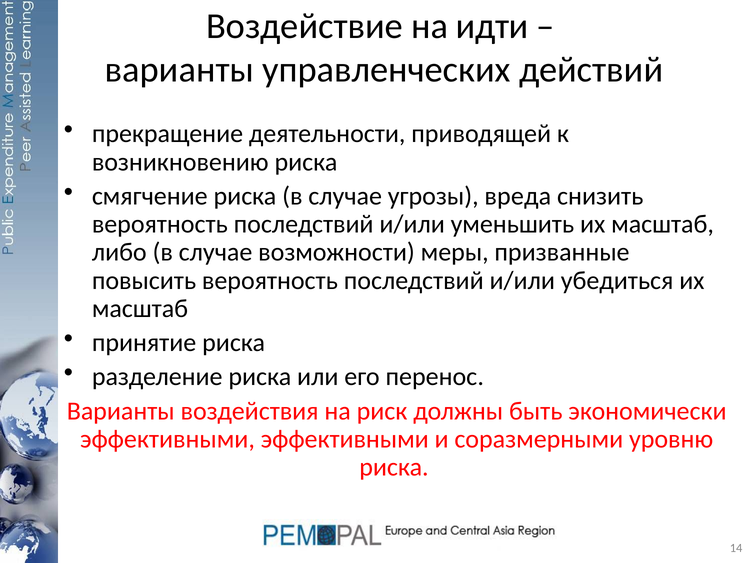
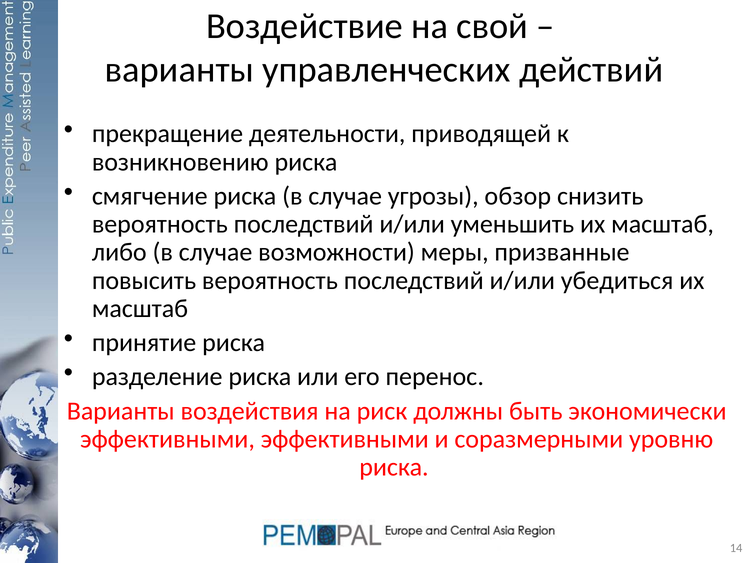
идти: идти -> свой (492, 26)
вреда: вреда -> обзор (518, 196)
